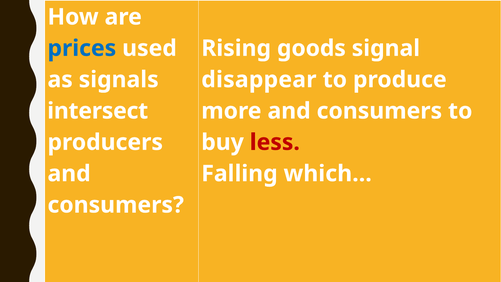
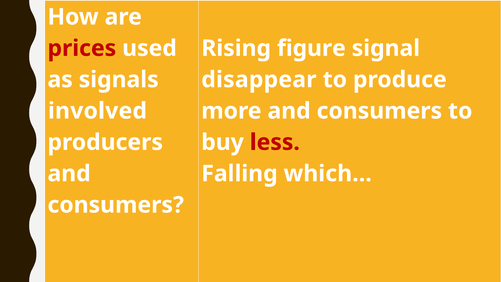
prices colour: blue -> red (82, 48)
goods: goods -> figure (311, 48)
intersect: intersect -> involved (97, 111)
